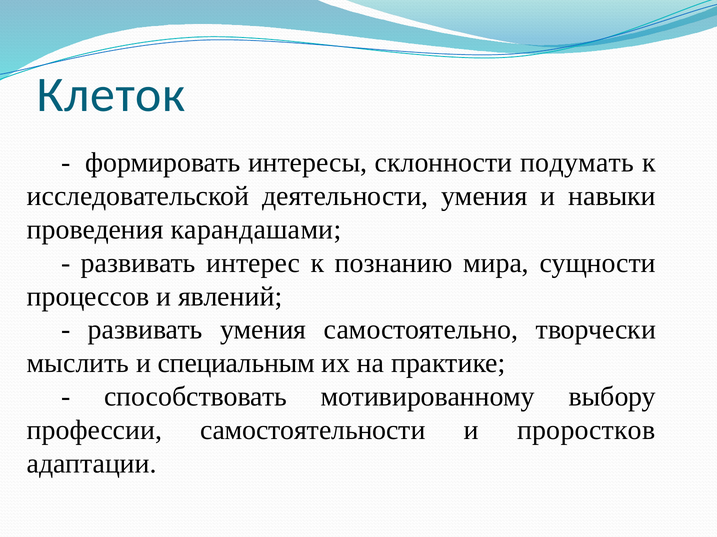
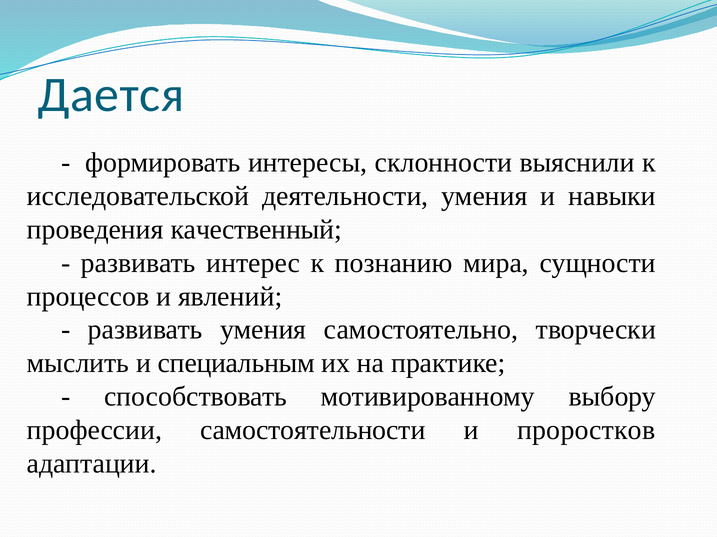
Клеток: Клеток -> Дается (111, 95)
подумать: подумать -> выяснили (577, 163)
карандашами: карандашами -> качественный (256, 230)
